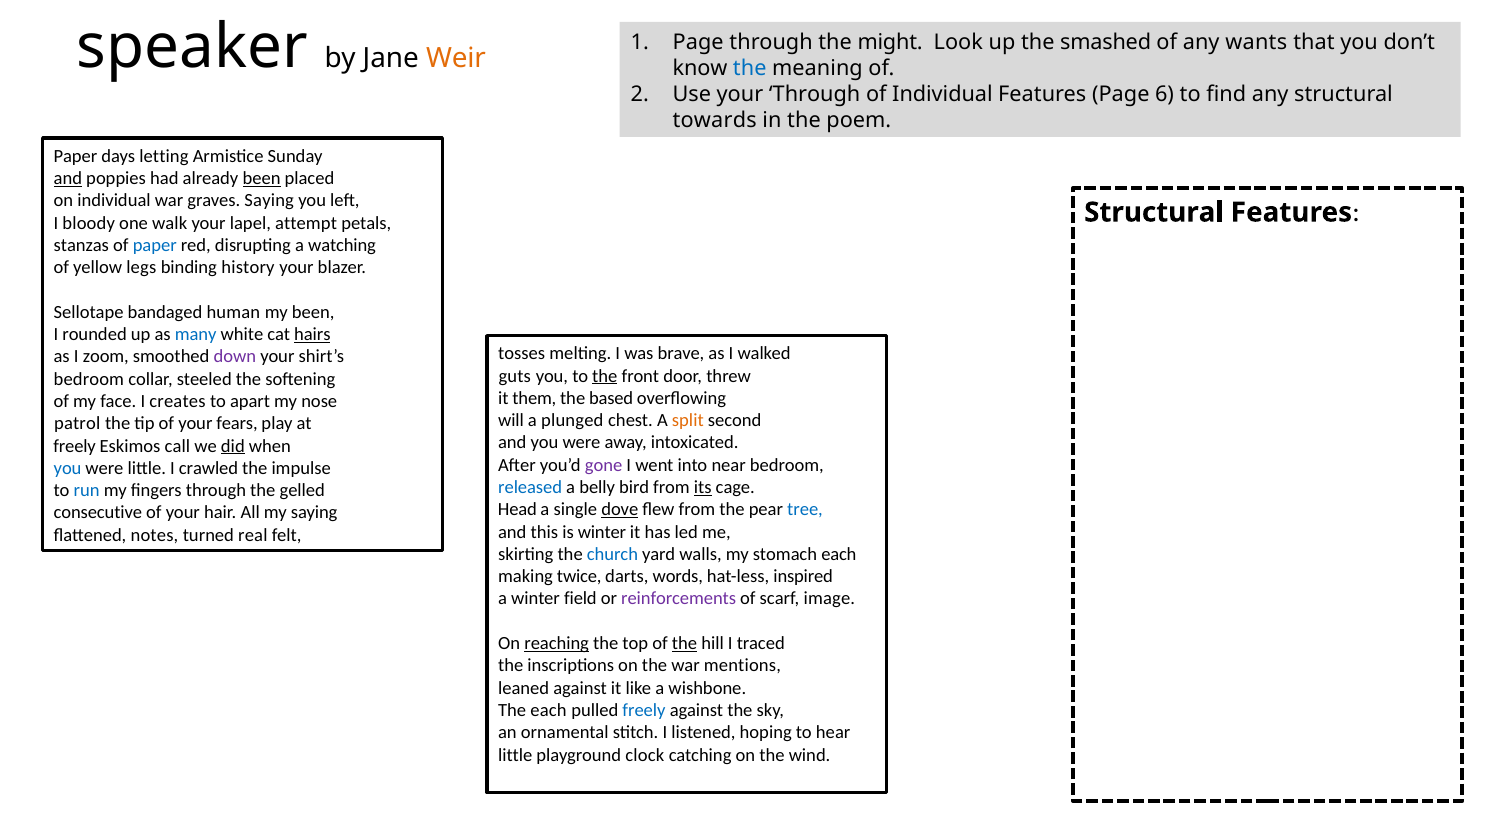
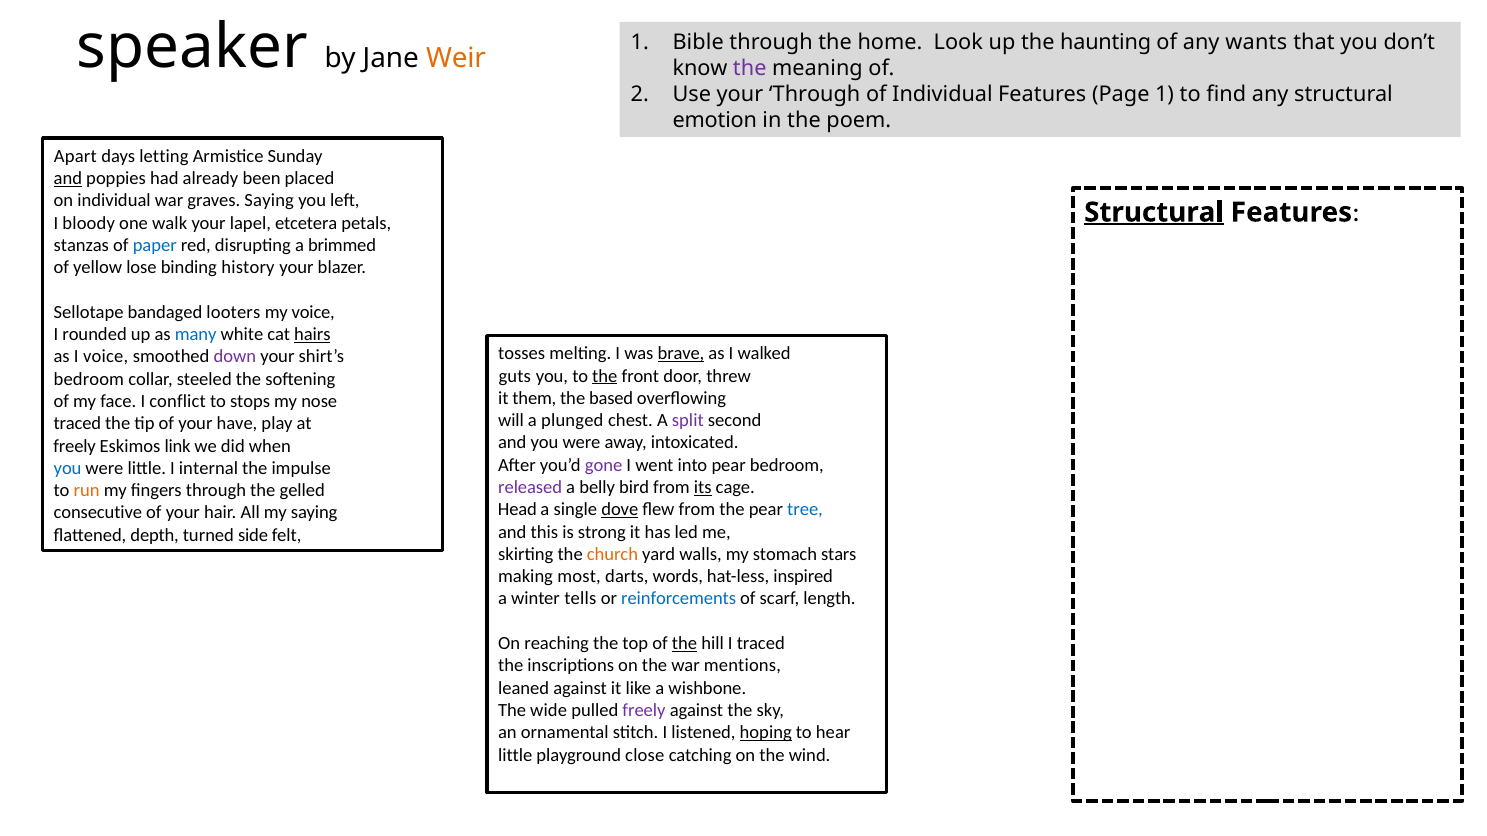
Page: Page -> Bible (698, 42)
might: might -> home (890, 42)
smashed: smashed -> haunting (1106, 42)
the colour: blue -> purple (750, 68)
Page 6: 6 -> 1 (1165, 94)
towards: towards -> emotion (715, 120)
Paper: Paper -> Apart (75, 156)
been underline: present -> none (262, 179)
Structural underline: none -> present (1154, 212)
attempt: attempt -> etcetera (306, 223)
watching: watching -> brimmed (342, 245)
legs: legs -> lose (141, 268)
human: human -> looters (233, 312)
my been: been -> voice (313, 312)
brave underline: none -> present (681, 354)
I zoom: zoom -> voice (106, 357)
creates: creates -> conflict (178, 402)
apart: apart -> stops (250, 402)
split colour: orange -> purple (688, 421)
patrol: patrol -> traced (77, 424)
fears: fears -> have (237, 424)
call: call -> link (178, 446)
did underline: present -> none (233, 446)
into near: near -> pear (729, 465)
crawled: crawled -> internal (208, 468)
released colour: blue -> purple (530, 488)
run colour: blue -> orange (87, 491)
is winter: winter -> strong (602, 532)
notes: notes -> depth (155, 535)
real: real -> side (253, 535)
church colour: blue -> orange (612, 555)
stomach each: each -> stars (839, 555)
twice: twice -> most (579, 577)
field: field -> tells (580, 599)
reinforcements colour: purple -> blue (679, 599)
image: image -> length (830, 599)
reaching underline: present -> none (557, 644)
The each: each -> wide (549, 711)
freely colour: blue -> purple (644, 711)
hoping underline: none -> present (766, 733)
clock: clock -> close (645, 755)
